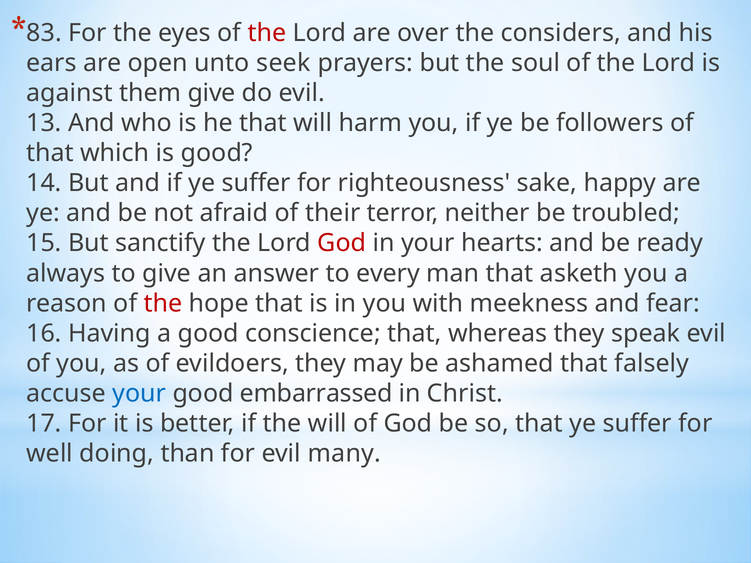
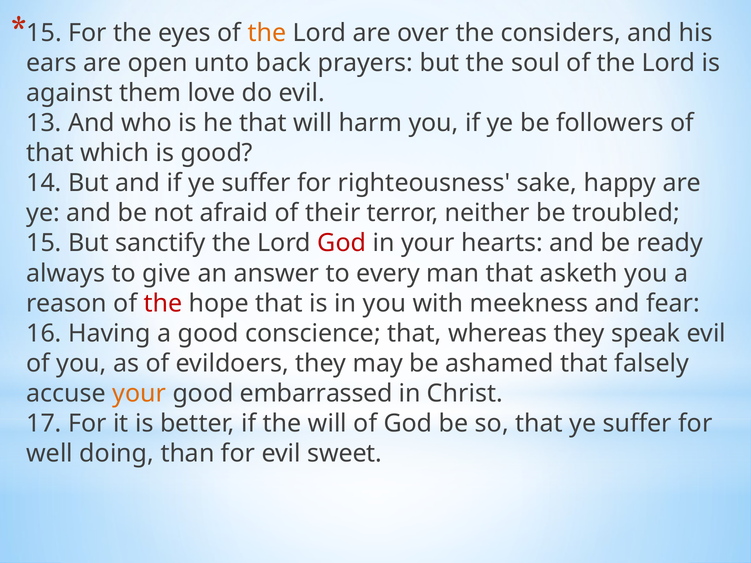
83: 83 -> 15 (44, 33)
the colour: red -> orange (267, 33)
seek: seek -> back (284, 63)
them give: give -> love (212, 93)
your colour: blue -> orange (139, 394)
many: many -> sweet (345, 454)
